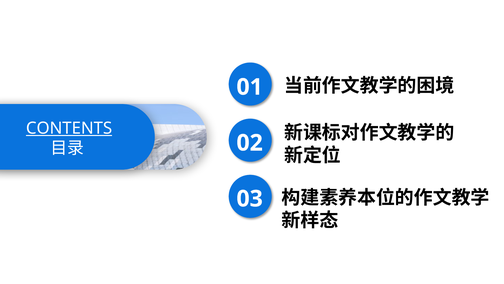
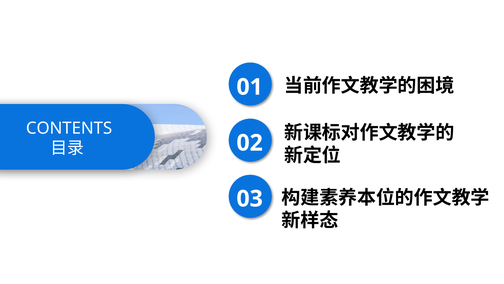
CONTENTS underline: present -> none (69, 128)
